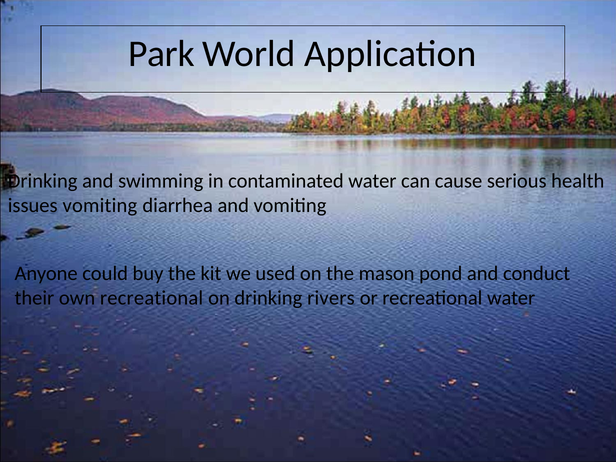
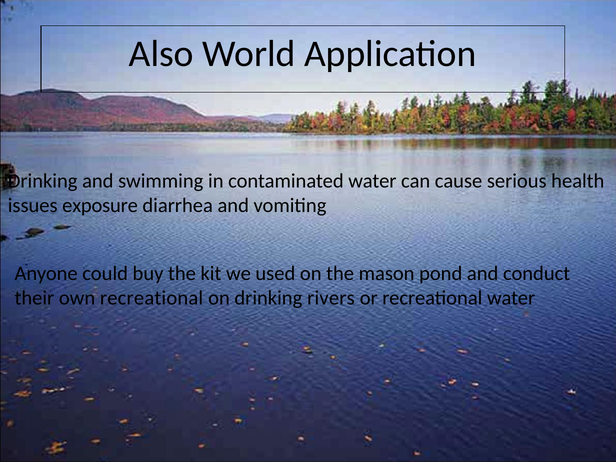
Park: Park -> Also (161, 54)
issues vomiting: vomiting -> exposure (100, 206)
